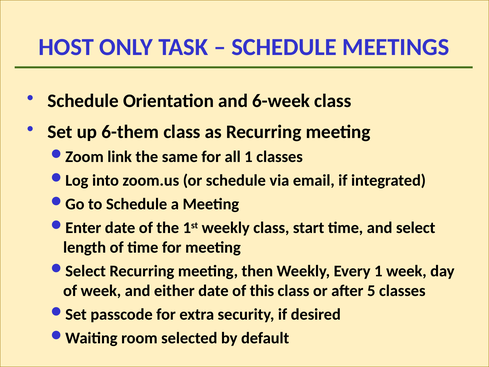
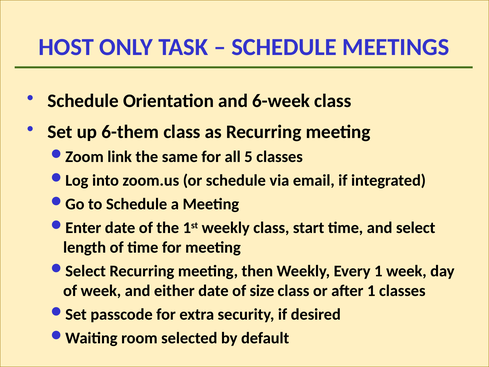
all 1: 1 -> 5 (248, 157)
this: this -> size (262, 291)
after 5: 5 -> 1 (371, 291)
